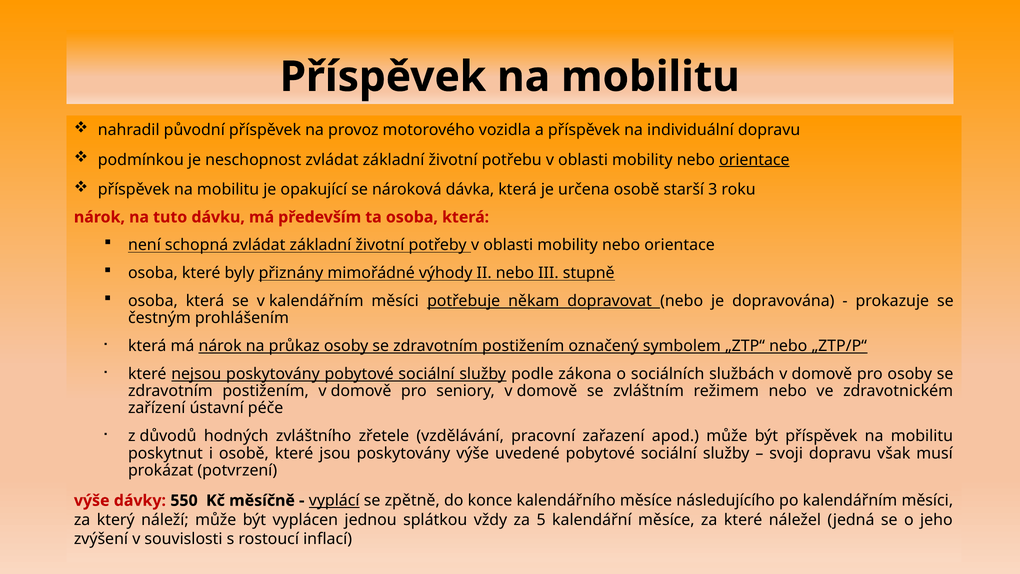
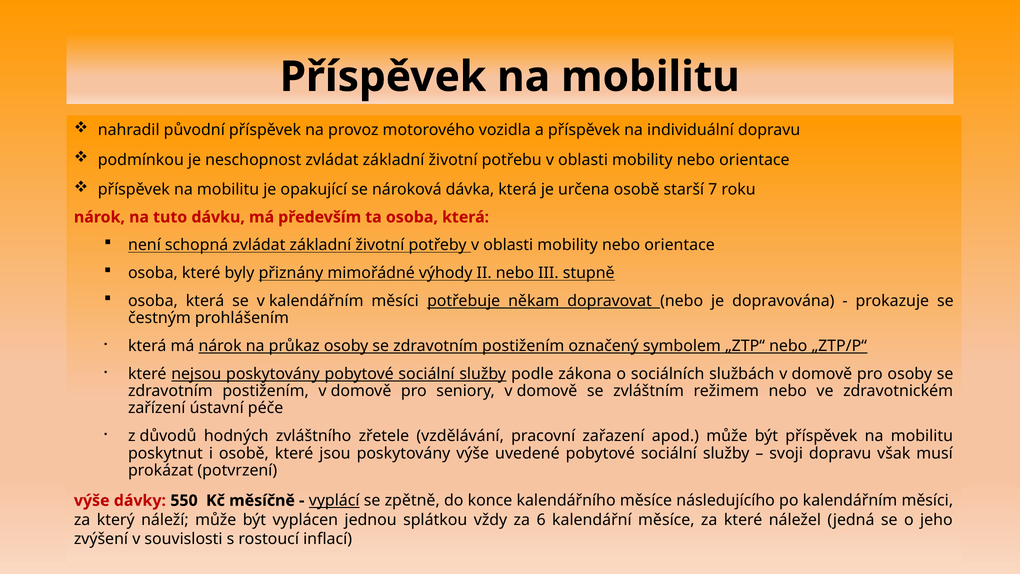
orientace underline: present -> none (754, 160)
3: 3 -> 7 (713, 189)
5: 5 -> 6 (541, 520)
